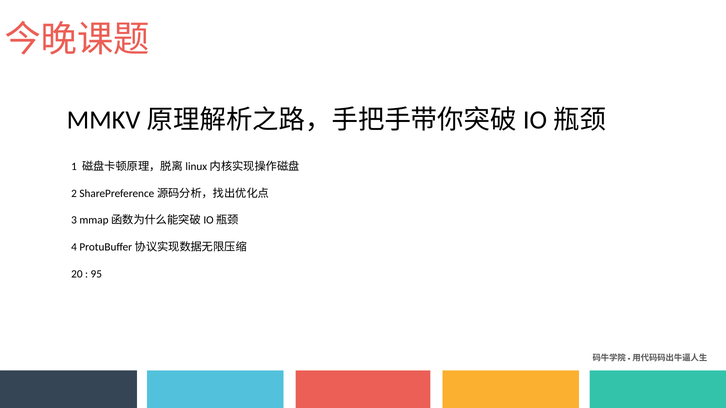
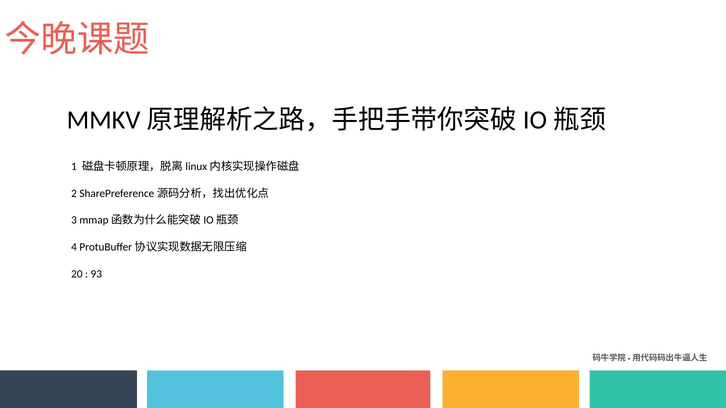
95: 95 -> 93 (96, 274)
